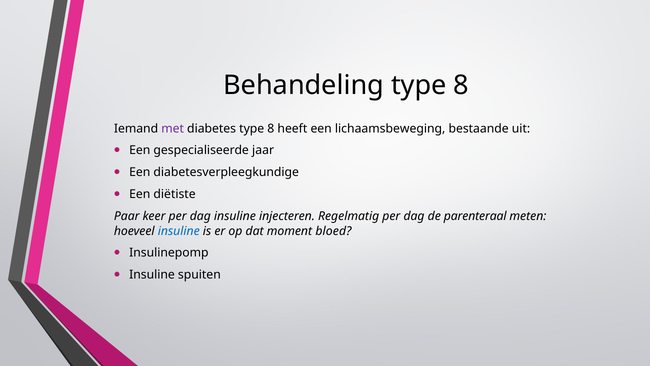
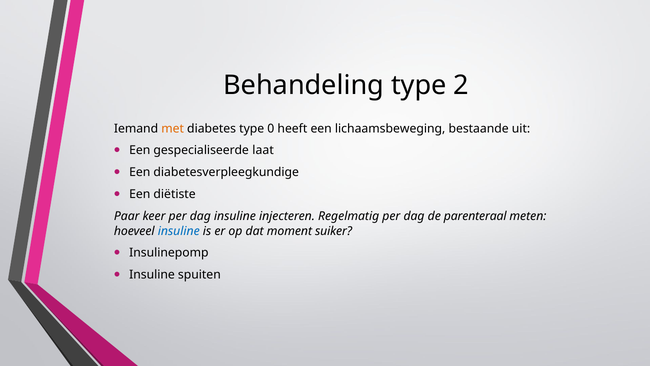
Behandeling type 8: 8 -> 2 (461, 85)
met colour: purple -> orange (173, 128)
diabetes type 8: 8 -> 0 (271, 128)
jaar: jaar -> laat (263, 150)
bloed: bloed -> suiker (334, 231)
